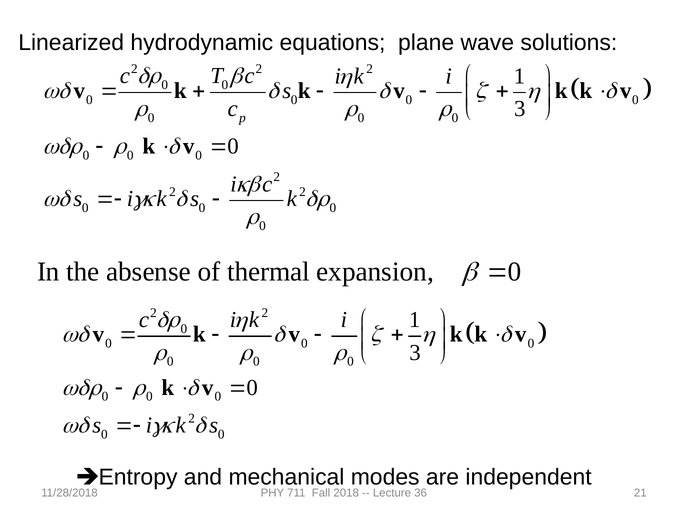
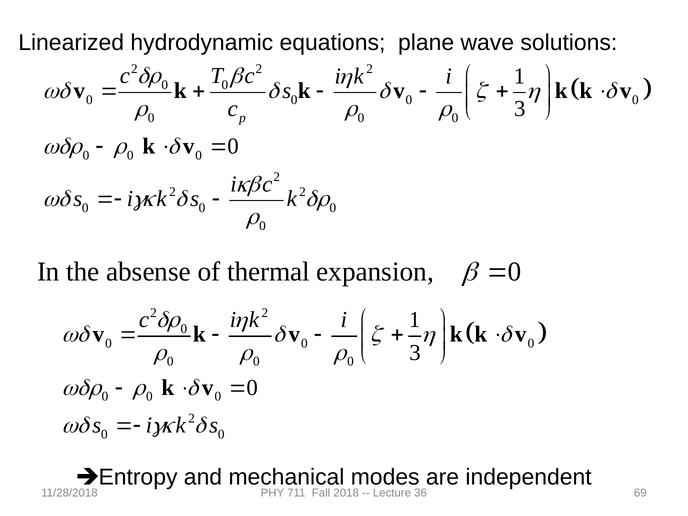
21: 21 -> 69 (640, 493)
